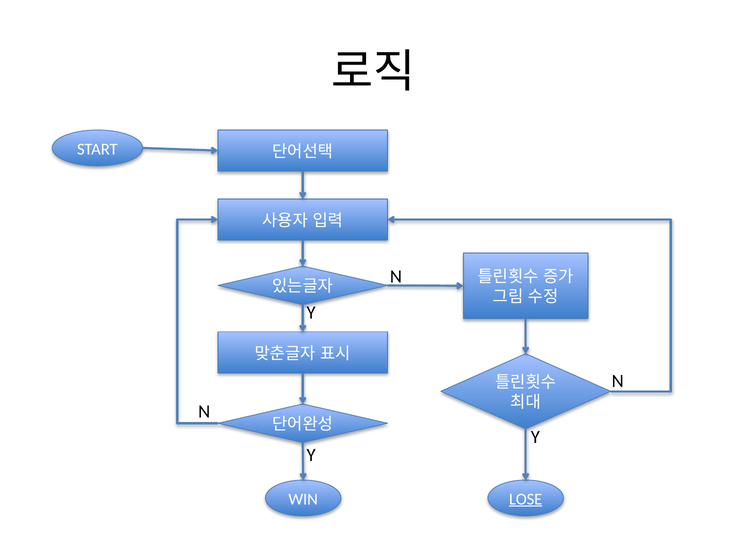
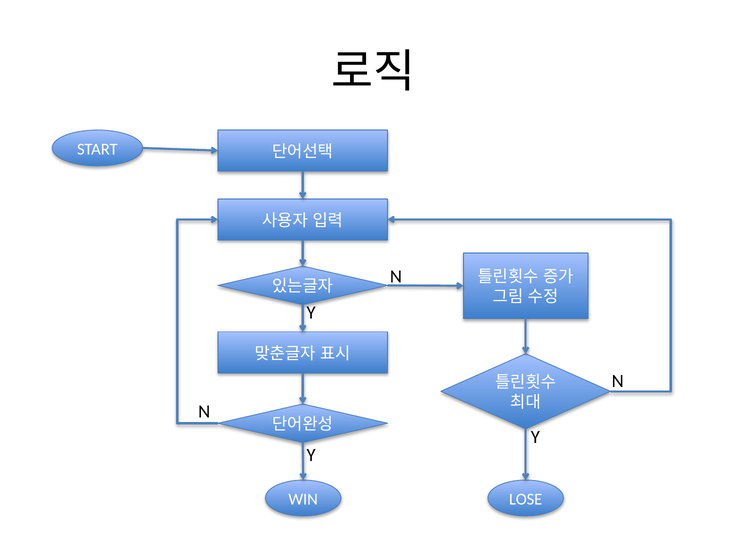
LOSE underline: present -> none (526, 499)
